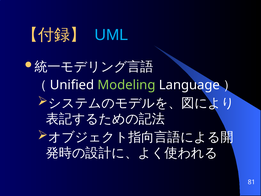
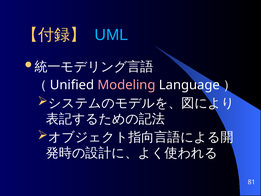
Modeling colour: light green -> pink (126, 85)
